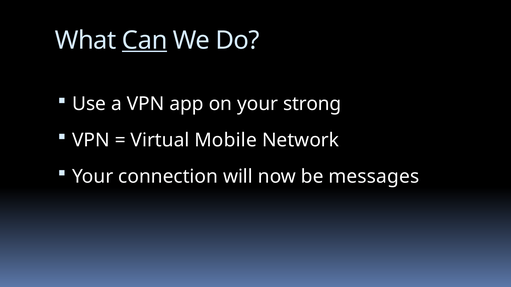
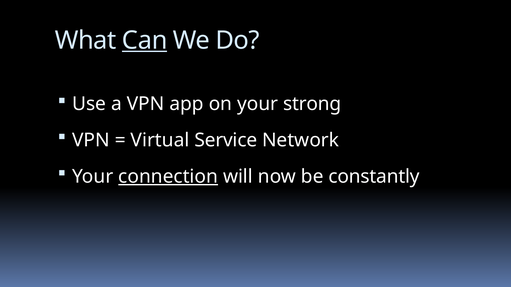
Mobile: Mobile -> Service (226, 140)
connection underline: none -> present (168, 177)
messages: messages -> constantly (374, 177)
